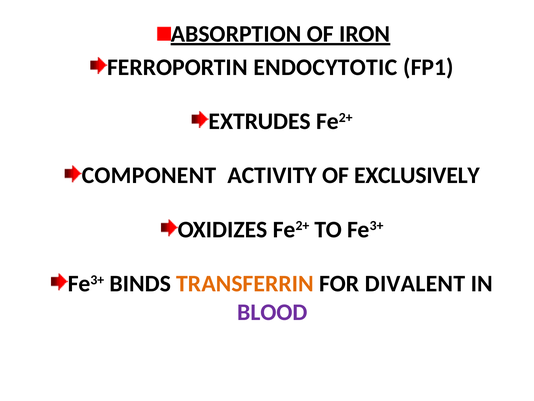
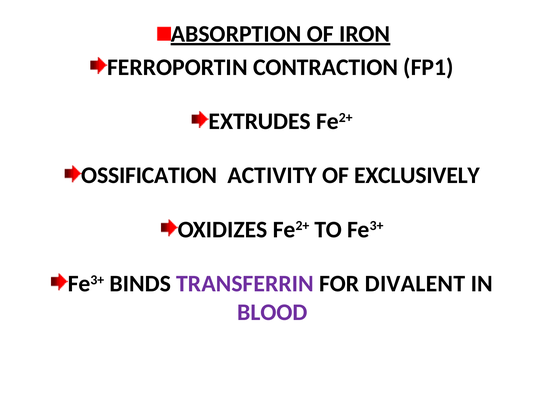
ENDOCYTOTIC: ENDOCYTOTIC -> CONTRACTION (326, 67)
COMPONENT: COMPONENT -> OSSIFICATION (149, 175)
TRANSFERRIN colour: orange -> purple (245, 283)
